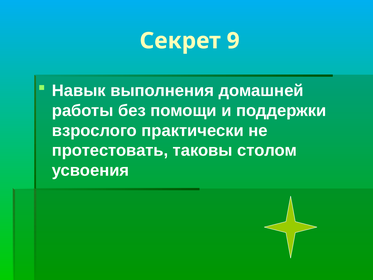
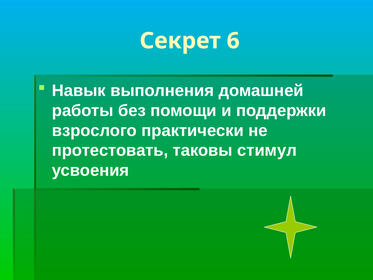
9: 9 -> 6 (233, 41)
столом: столом -> стимул (267, 150)
